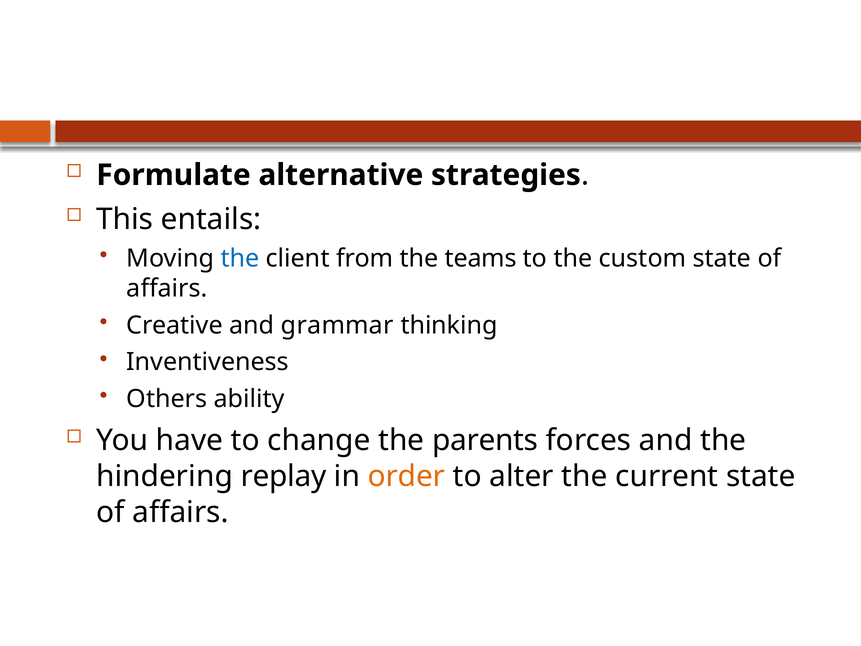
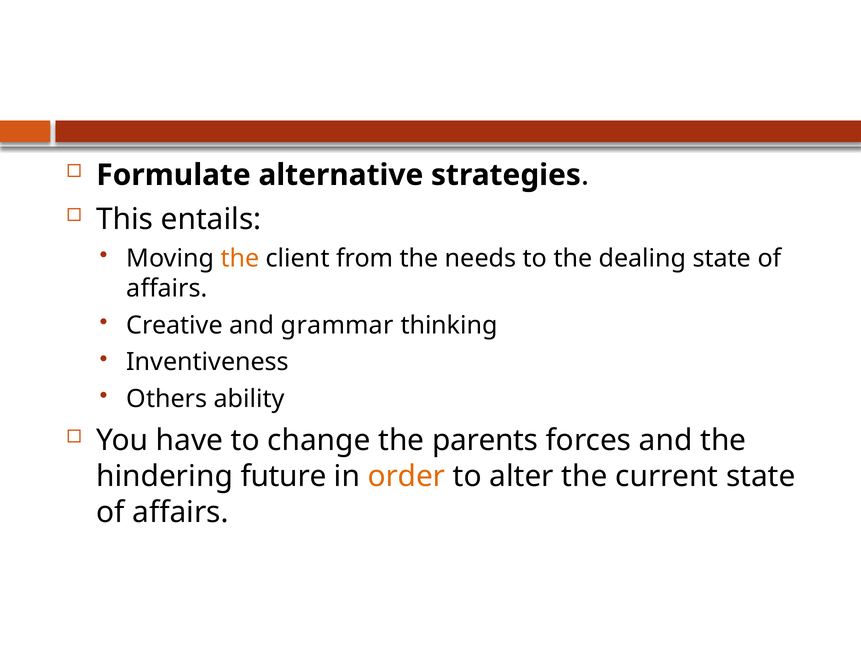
the colour: blue -> orange (240, 258)
teams: teams -> needs (481, 258)
custom: custom -> dealing (643, 258)
replay: replay -> future (284, 476)
